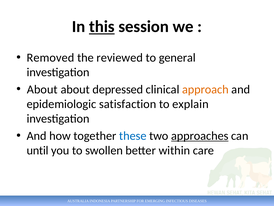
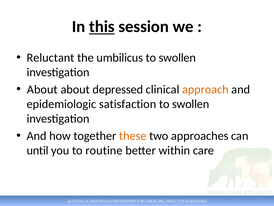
Removed: Removed -> Reluctant (51, 57)
reviewed: reviewed -> umbilicus (120, 57)
general: general -> swollen (177, 57)
explain: explain -> swollen (191, 104)
these colour: blue -> orange (133, 136)
approaches underline: present -> none (200, 136)
swollen: swollen -> routine (104, 150)
